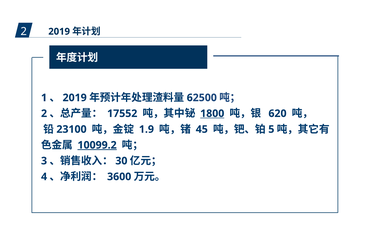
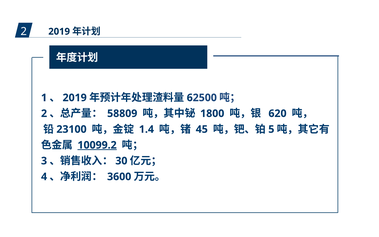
17552: 17552 -> 58809 (122, 113)
1800 underline: present -> none (212, 113)
1.9: 1.9 -> 1.4 (146, 129)
